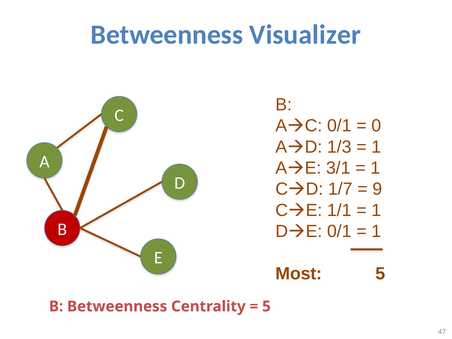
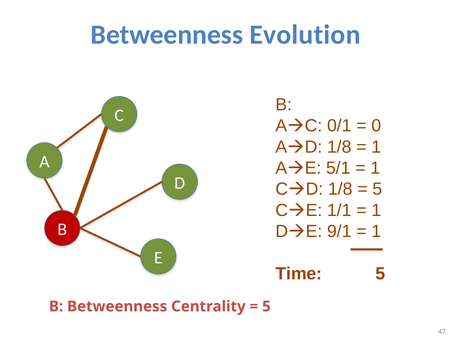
Visualizer: Visualizer -> Evolution (305, 35)
1/3: 1/3 -> 1/8 (339, 147)
3/1: 3/1 -> 5/1 (338, 168)
1/7: 1/7 -> 1/8 (340, 189)
9: 9 -> 5 (377, 189)
E 0/1: 0/1 -> 9/1 (339, 231)
Most: Most -> Time (299, 274)
